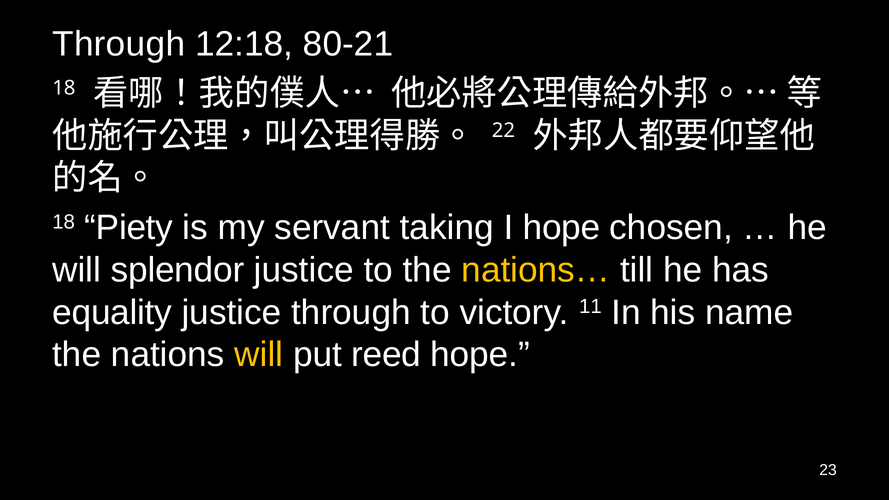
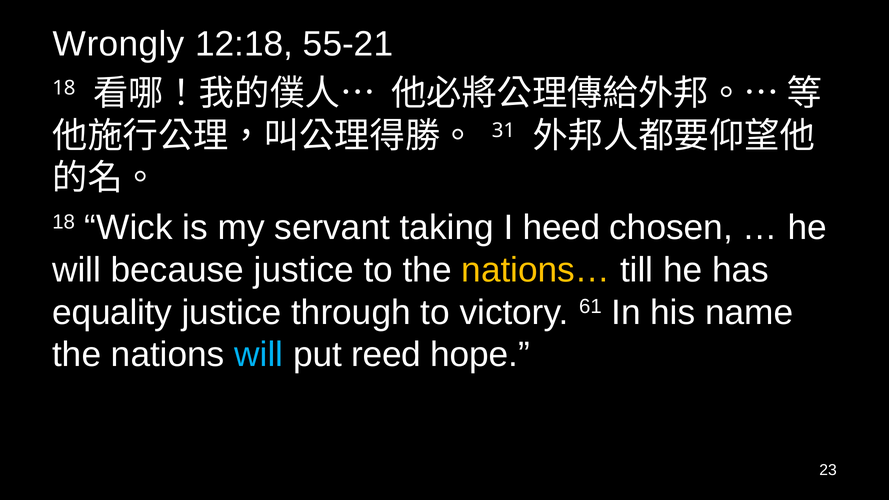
Through: Through -> Wrongly (119, 44)
80-21: 80-21 -> 55-21 (348, 44)
22: 22 -> 31 (503, 130)
Piety: Piety -> Wick (129, 228)
I hope: hope -> heed (561, 228)
splendor: splendor -> because (177, 270)
11: 11 -> 61 (590, 307)
will colour: yellow -> light blue (259, 355)
